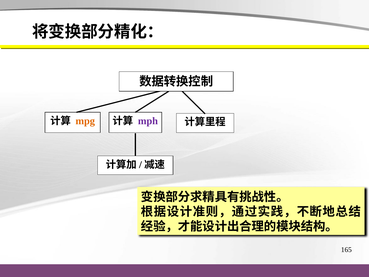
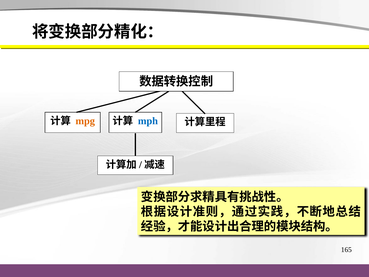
mph colour: purple -> blue (148, 121)
